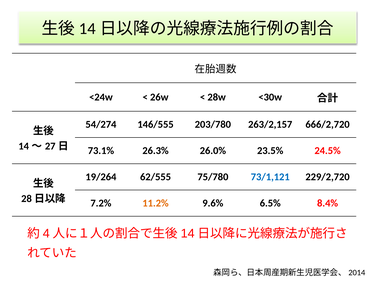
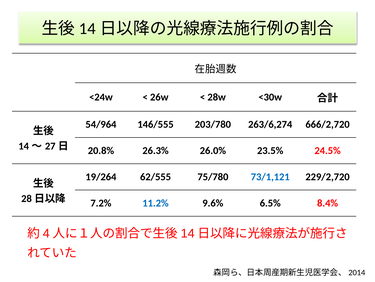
54/274: 54/274 -> 54/964 (101, 124)
263/2,157: 263/2,157 -> 263/6,274 (270, 124)
73.1%: 73.1% -> 20.8% (101, 150)
11.2% colour: orange -> blue (156, 203)
